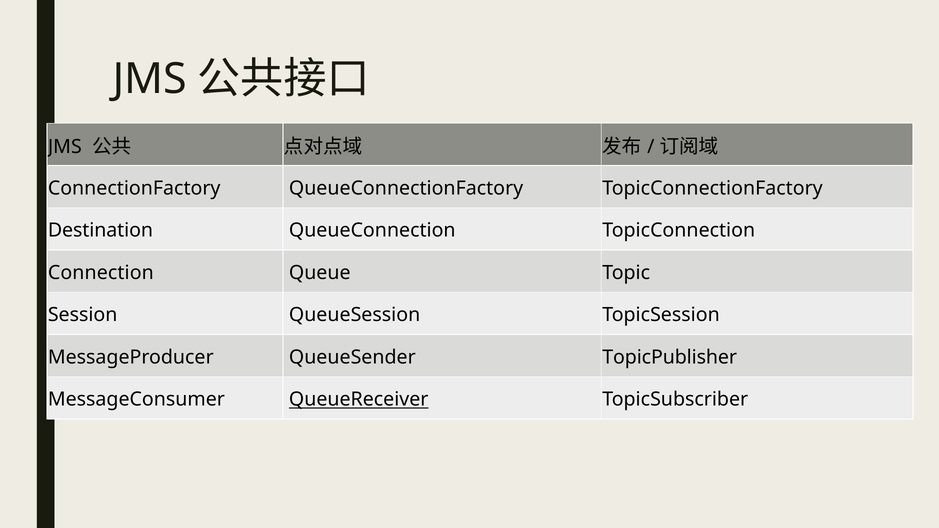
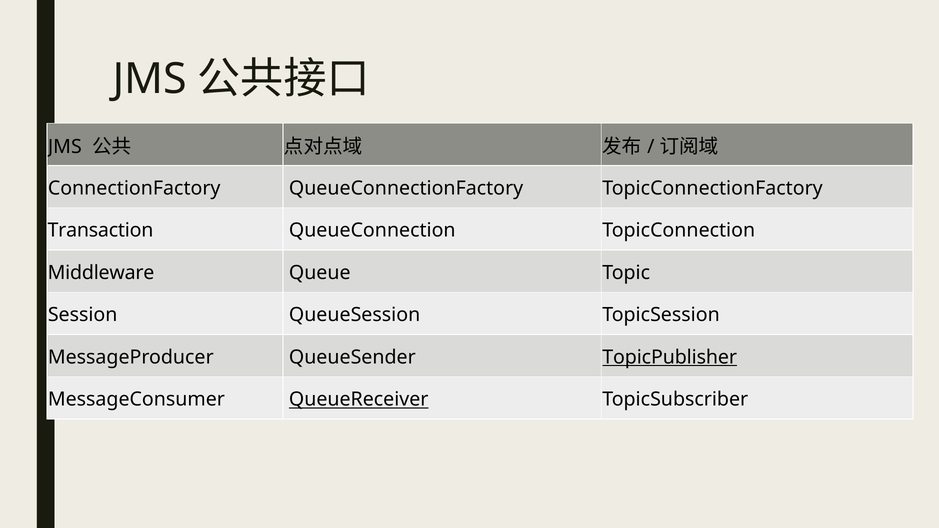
Destination: Destination -> Transaction (100, 230)
Connection: Connection -> Middleware (101, 273)
TopicPublisher underline: none -> present (670, 357)
